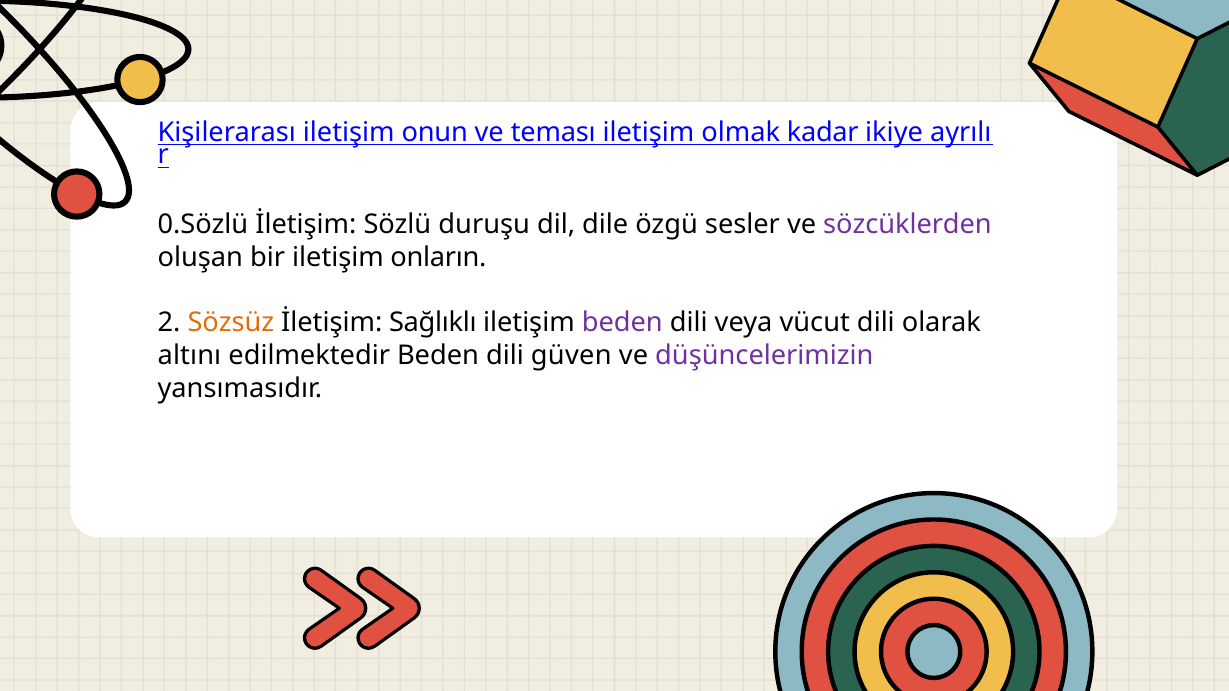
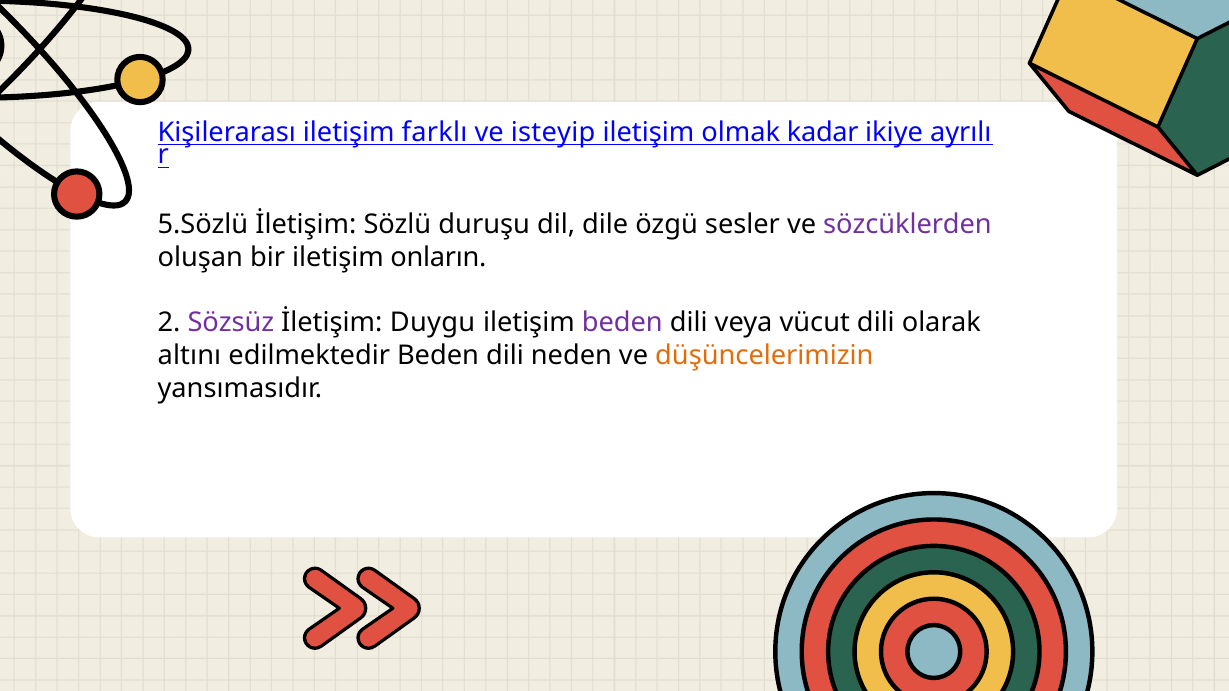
onun: onun -> farklı (435, 132)
teması: teması -> isteyip (553, 132)
0.Sözlü: 0.Sözlü -> 5.Sözlü (203, 225)
Sözsüz colour: orange -> purple (231, 323)
Sağlıklı: Sağlıklı -> Duygu (433, 323)
güven: güven -> neden (571, 356)
düşüncelerimizin colour: purple -> orange (764, 356)
